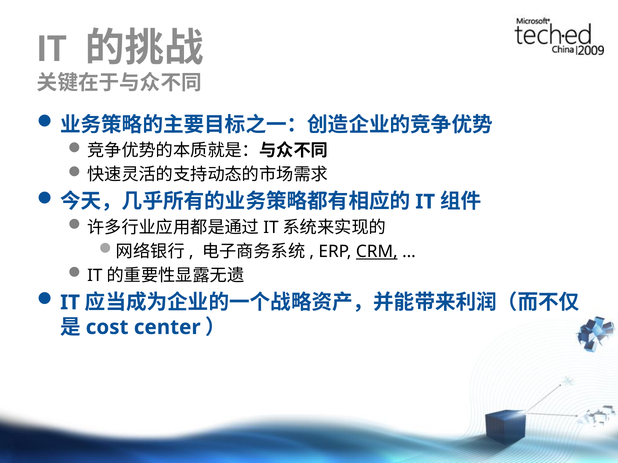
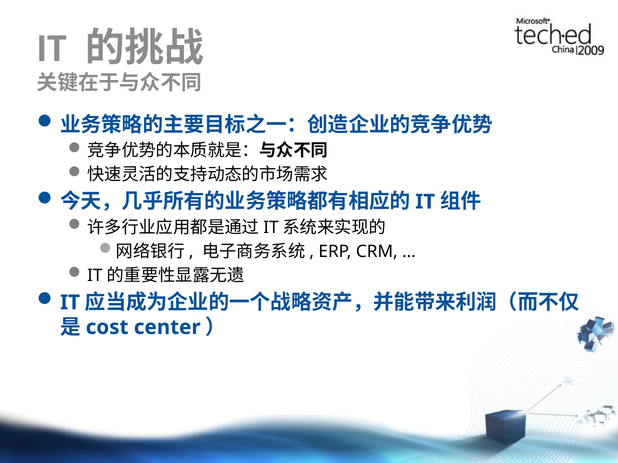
CRM underline: present -> none (377, 252)
